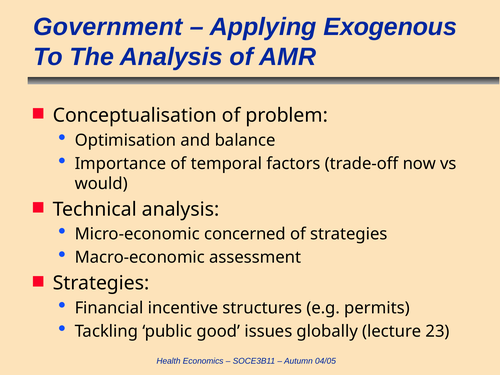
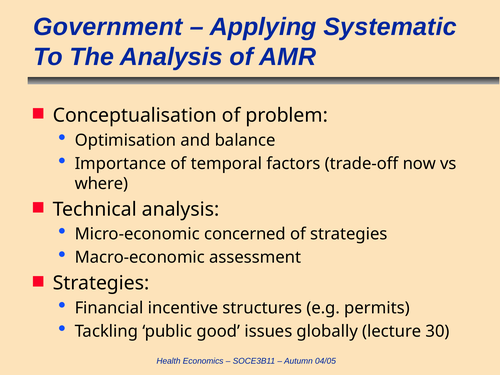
Exogenous: Exogenous -> Systematic (390, 27)
would: would -> where (101, 184)
23: 23 -> 30 (438, 331)
